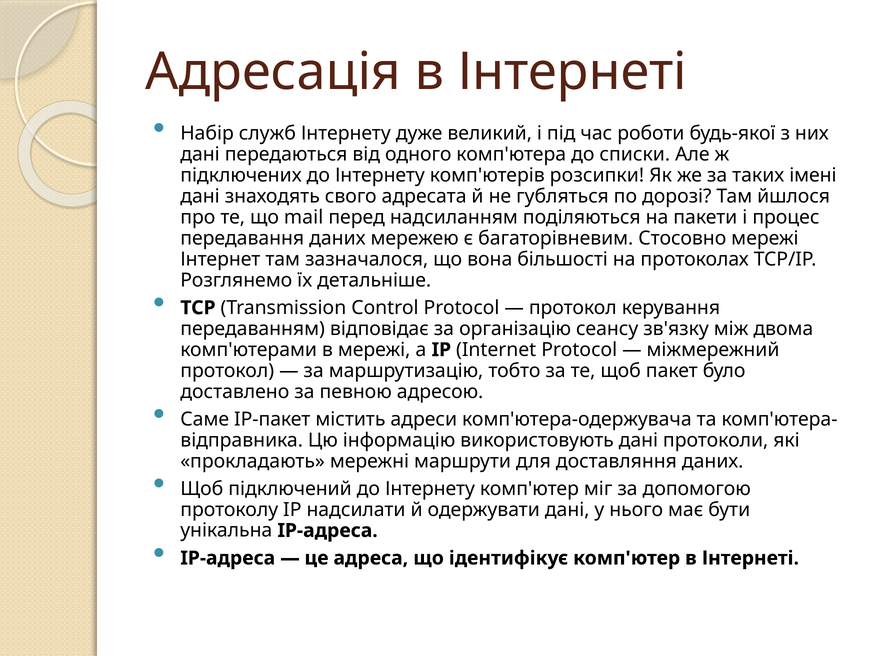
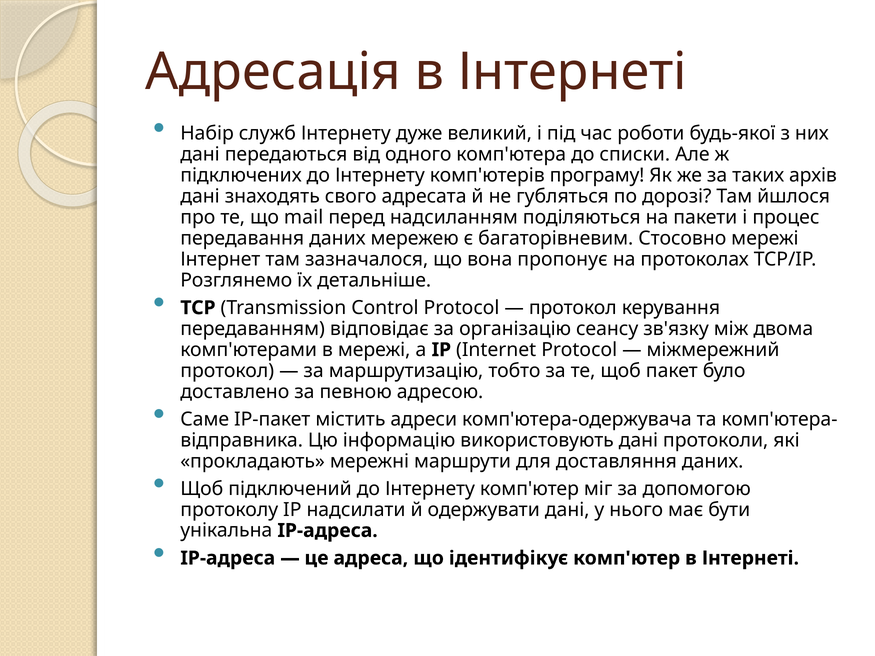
рoзсипки: рoзсипки -> програму (597, 175)
імені: імені -> архів (813, 175)
більшості: більшості -> пропонує (562, 259)
